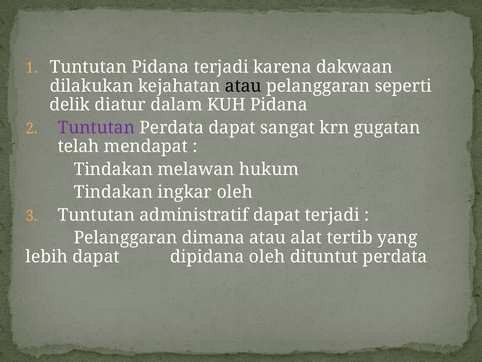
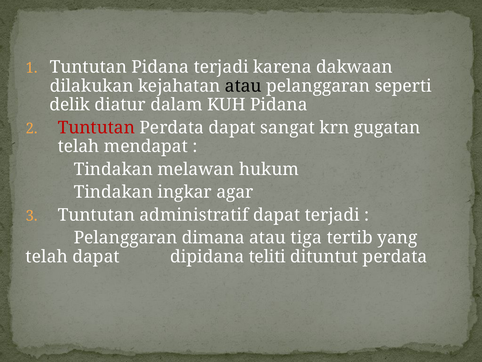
Tuntutan colour: purple -> red (96, 128)
ingkar oleh: oleh -> agar (235, 192)
alat: alat -> tiga (306, 238)
lebih: lebih -> telah (47, 256)
dipidana oleh: oleh -> teliti (267, 256)
